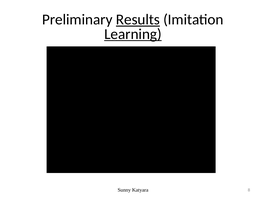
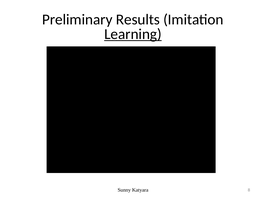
Results underline: present -> none (138, 20)
